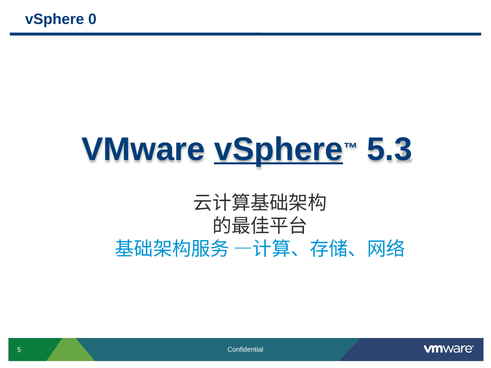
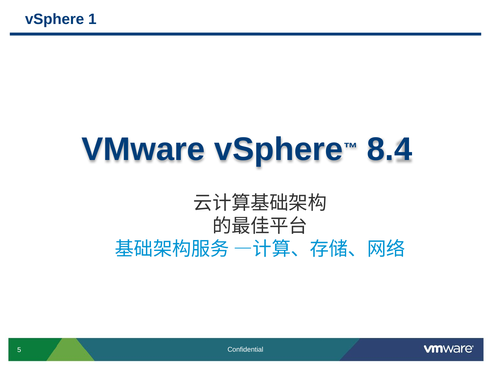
0: 0 -> 1 (92, 19)
vSphere underline: present -> none (279, 149)
5.3: 5.3 -> 8.4 (390, 149)
